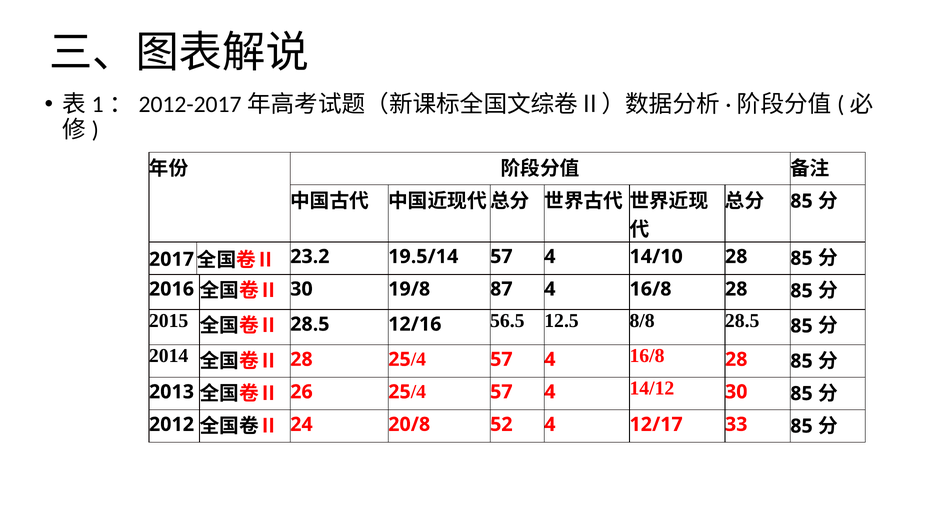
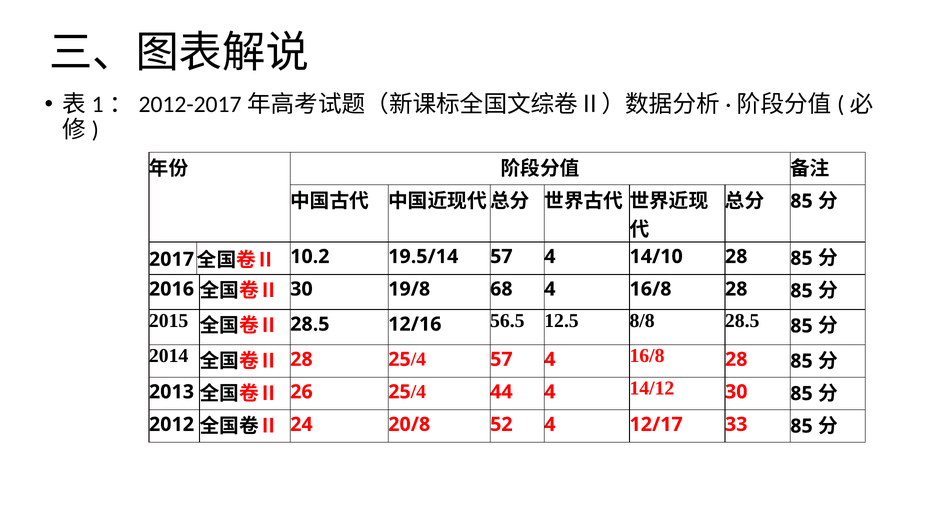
23.2: 23.2 -> 10.2 (310, 257)
87: 87 -> 68 (501, 289)
57: 57 -> 44 (501, 392)
